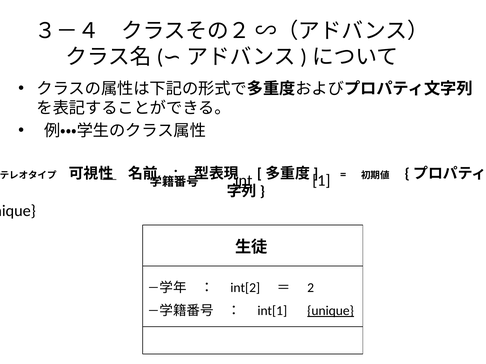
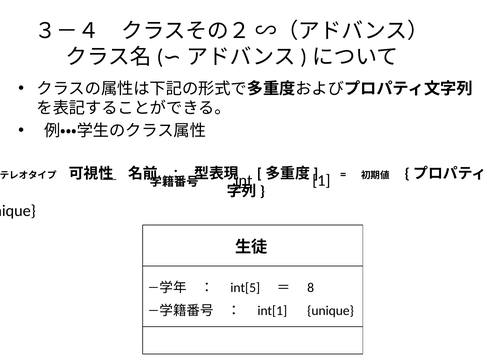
int[2: int[2 -> int[5 (245, 288)
2: 2 -> 8 (311, 288)
unique underline: present -> none (331, 311)
